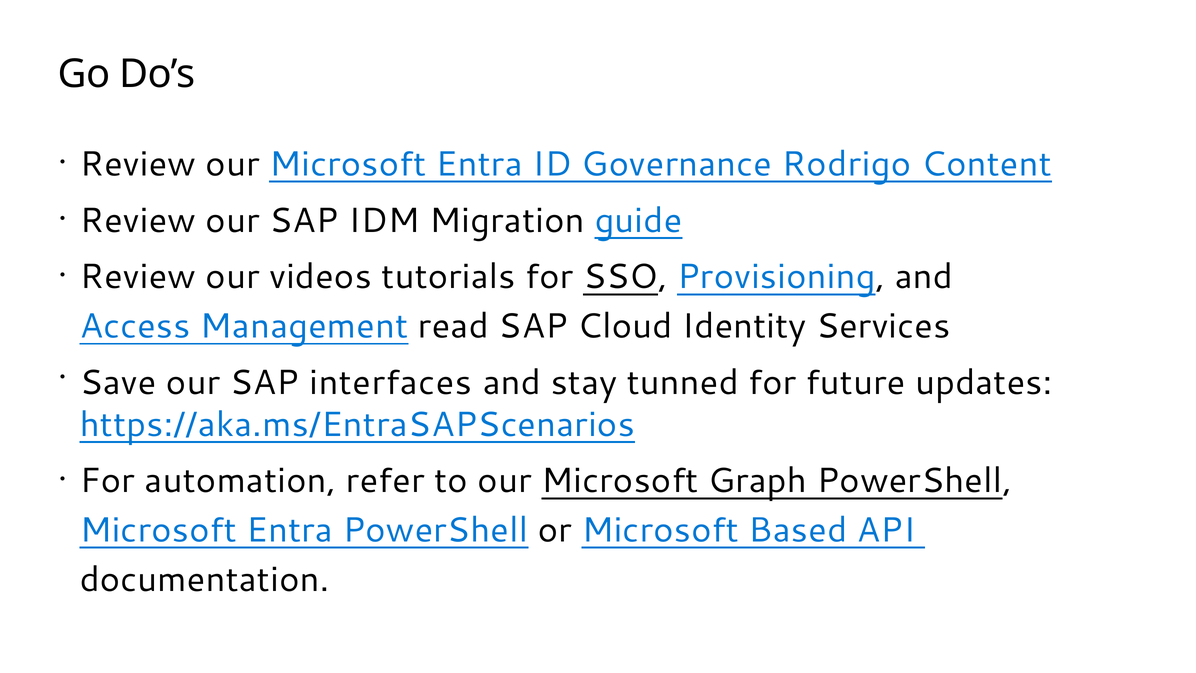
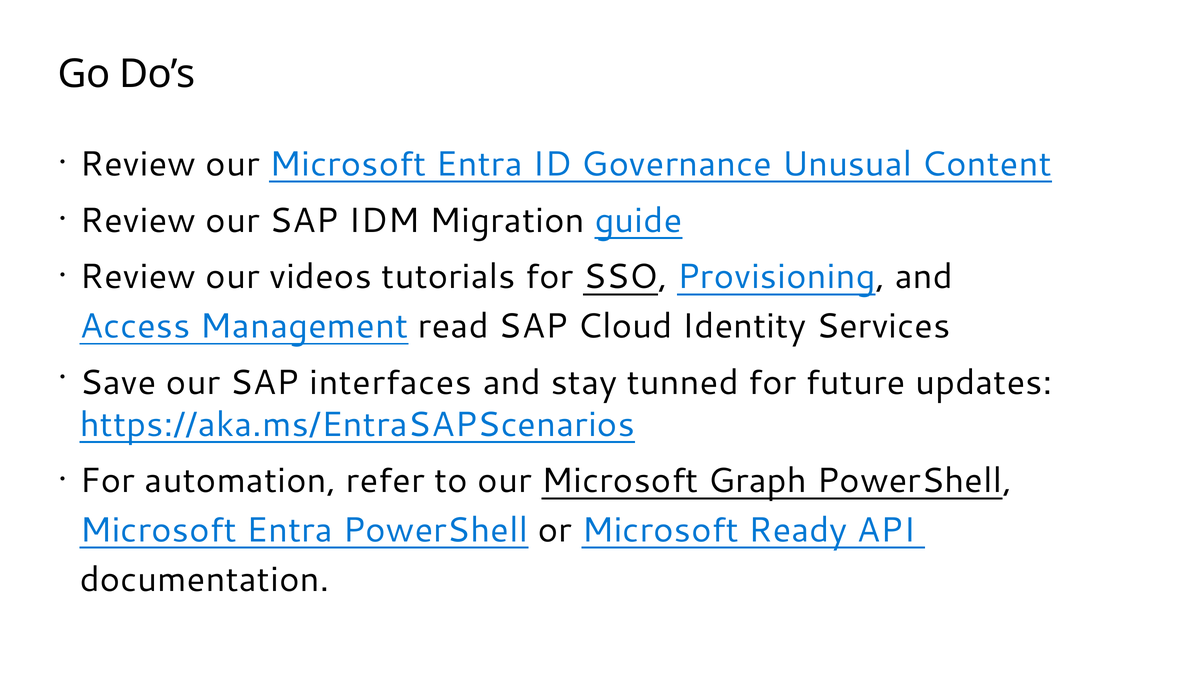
Rodrigo: Rodrigo -> Unusual (847, 164)
Based: Based -> Ready (798, 530)
